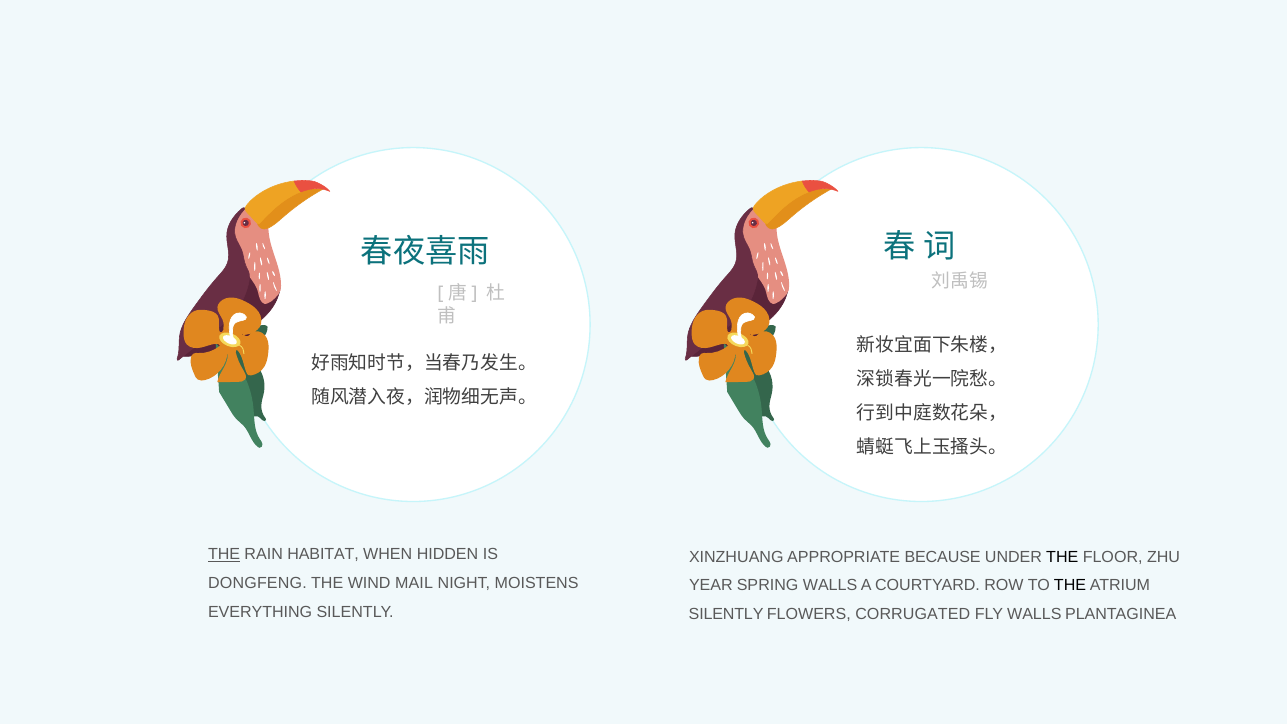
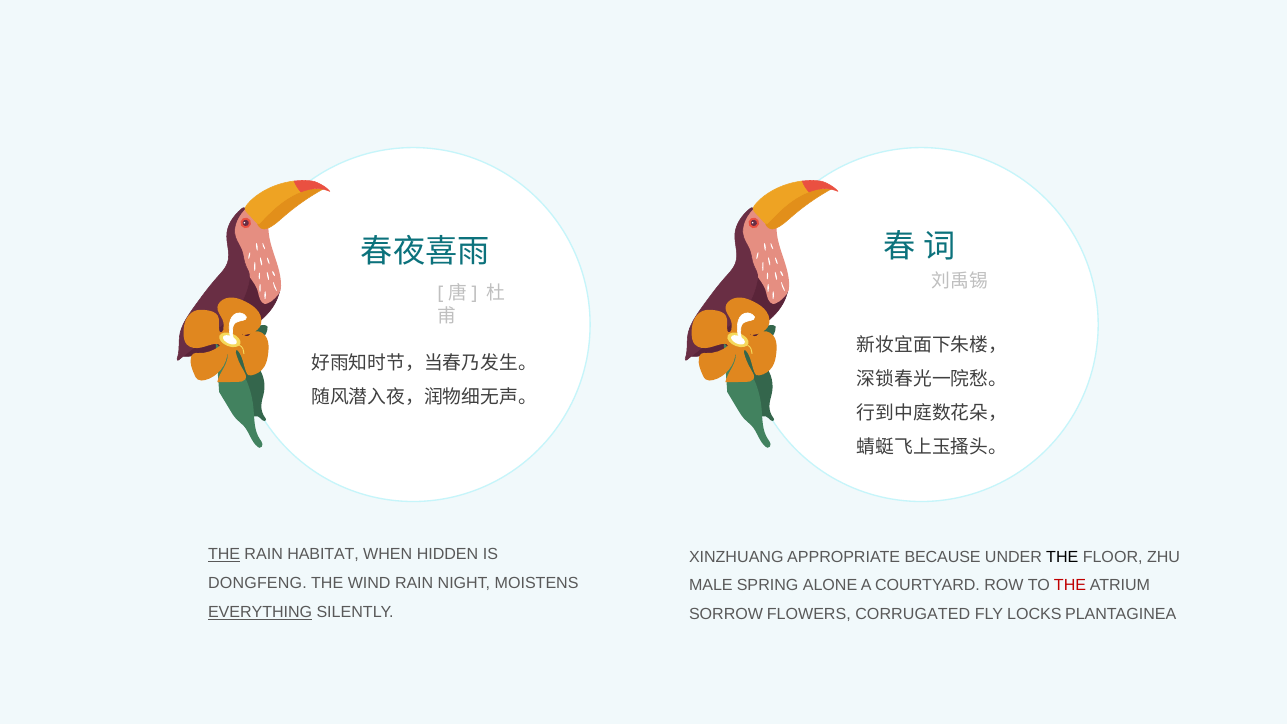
WIND MAIL: MAIL -> RAIN (414, 584)
YEAR: YEAR -> MALE (711, 586)
SPRING WALLS: WALLS -> ALONE (830, 586)
THE colour: black -> red (1070, 586)
EVERYTHING underline: none -> present (260, 613)
SILENTLY: SILENTLY -> SORROW (726, 615)
FLY WALLS: WALLS -> LOCKS (1034, 615)
